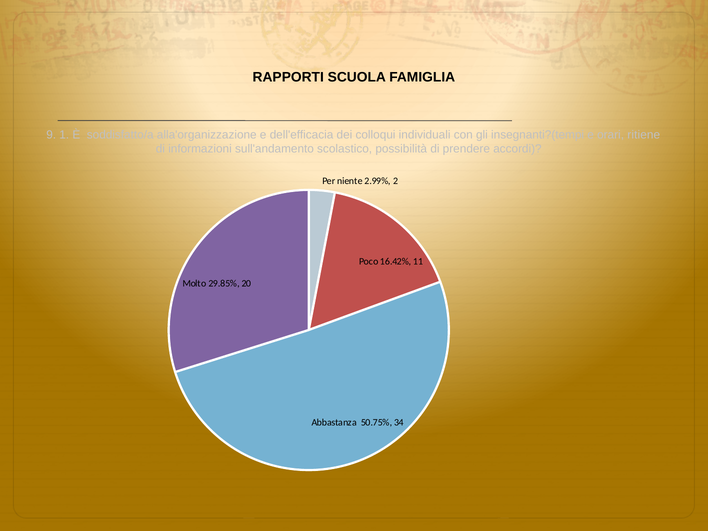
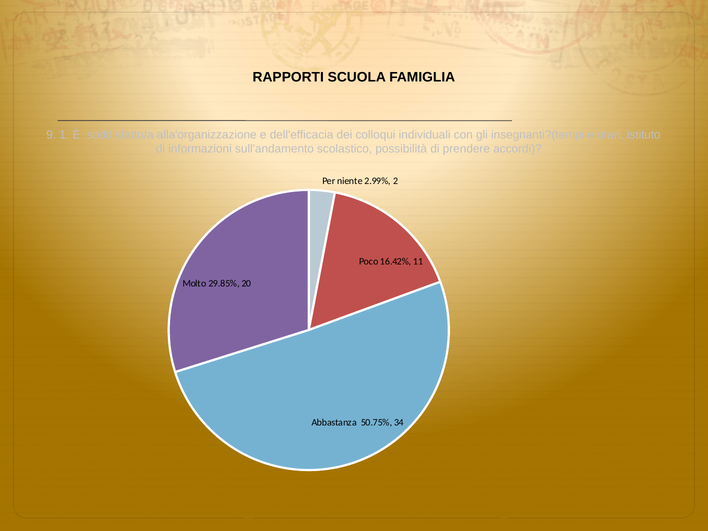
ritiene: ritiene -> istituto (644, 135)
